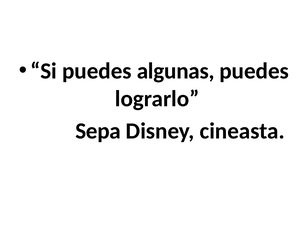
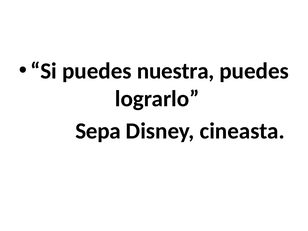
algunas: algunas -> nuestra (176, 71)
